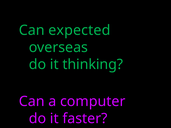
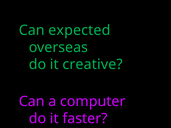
thinking: thinking -> creative (93, 65)
